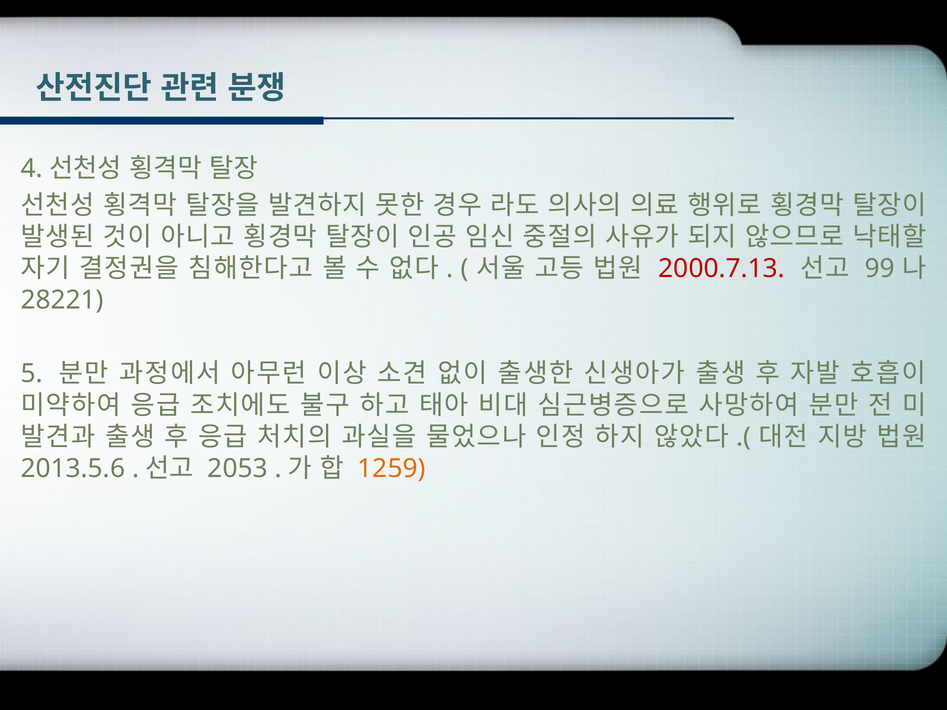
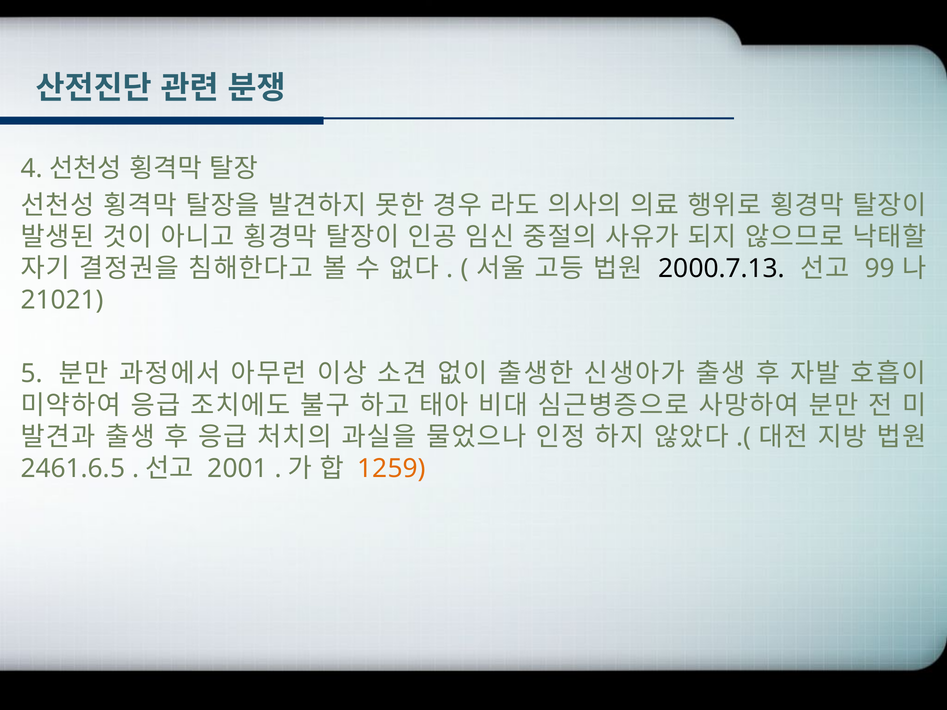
2000.7.13 colour: red -> black (722, 269)
28221: 28221 -> 21021 (62, 300)
2013.5.6: 2013.5.6 -> 2461.6.5 (73, 469)
2053: 2053 -> 2001 (238, 469)
